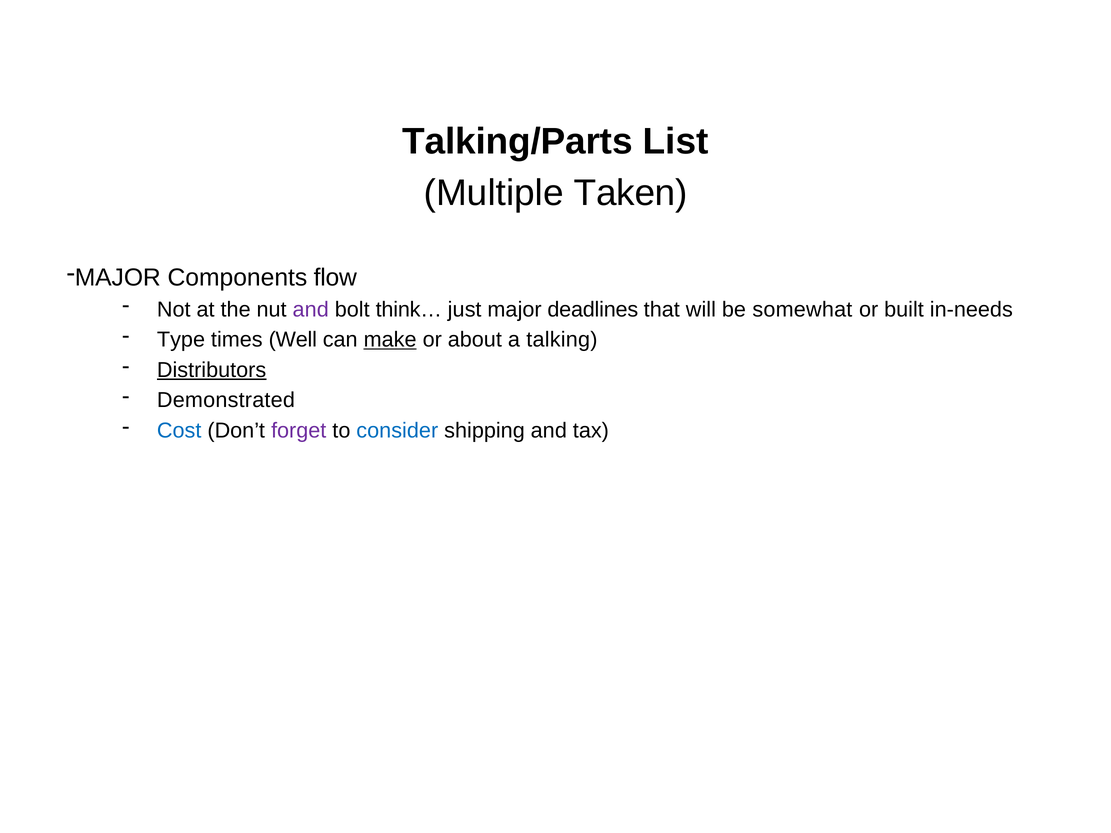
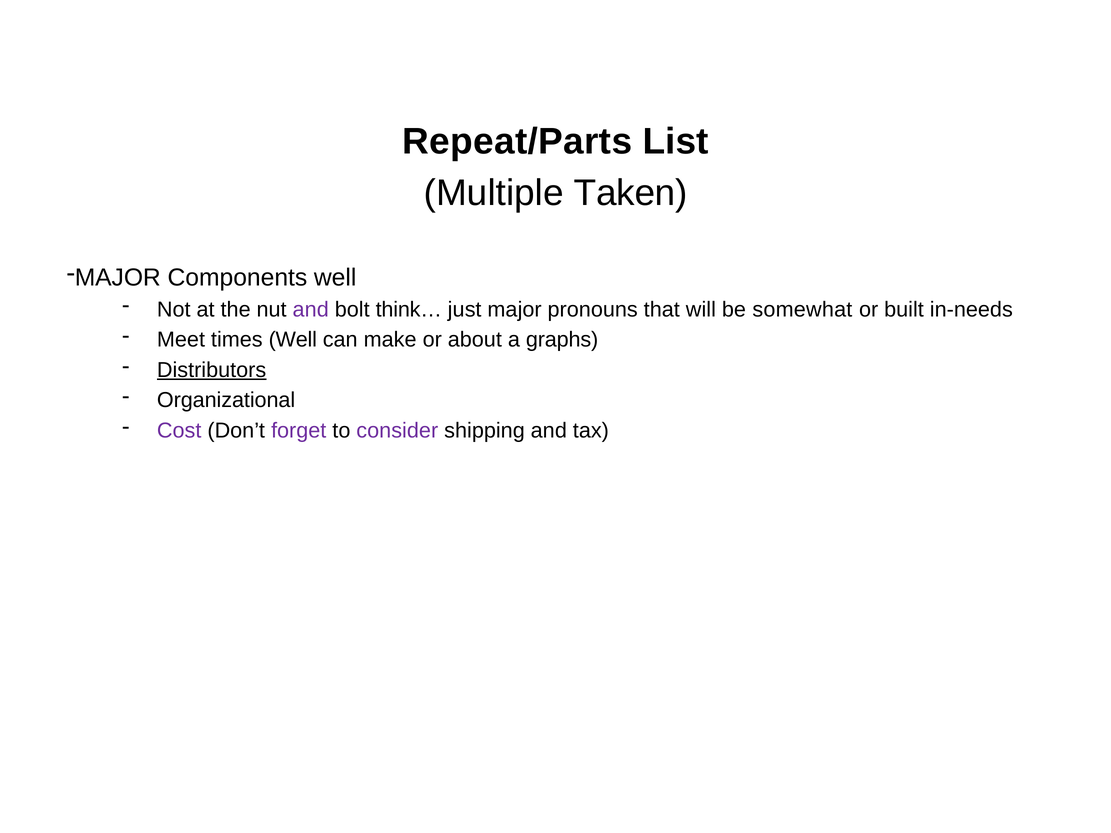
Talking/Parts: Talking/Parts -> Repeat/Parts (517, 141)
Components flow: flow -> well (335, 278)
deadlines: deadlines -> pronouns (593, 310)
Type: Type -> Meet (181, 340)
make underline: present -> none (390, 340)
talking: talking -> graphs (562, 340)
Demonstrated: Demonstrated -> Organizational (226, 400)
Cost colour: blue -> purple (179, 431)
consider colour: blue -> purple (397, 431)
